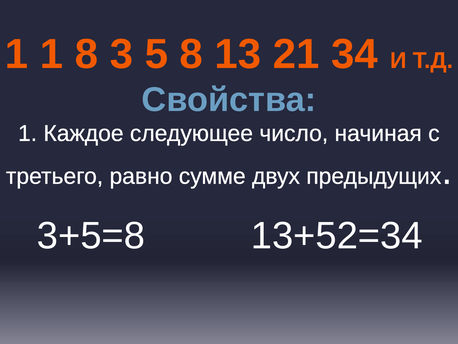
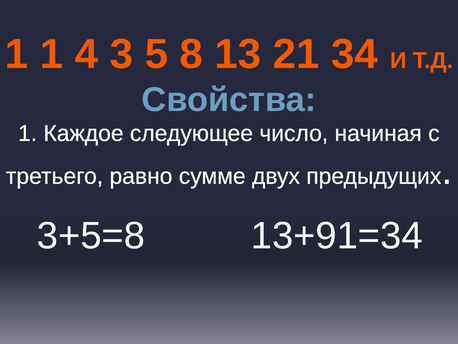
1 8: 8 -> 4 (86, 54)
13+52=34: 13+52=34 -> 13+91=34 (337, 236)
